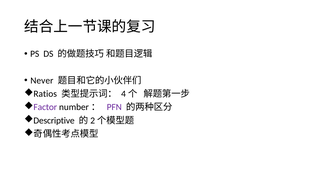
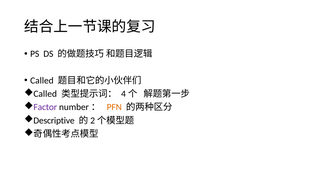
Never: Never -> Called (42, 80)
Ratios: Ratios -> Called (45, 94)
PFN colour: purple -> orange (114, 107)
